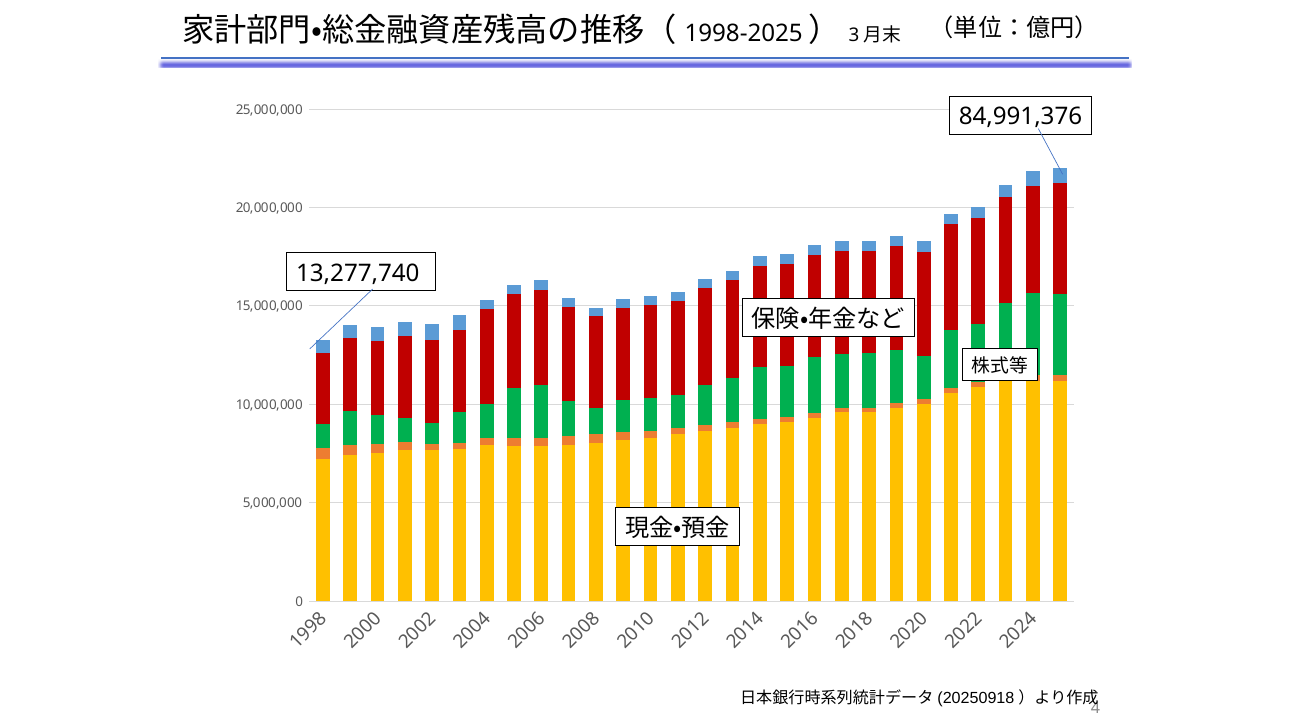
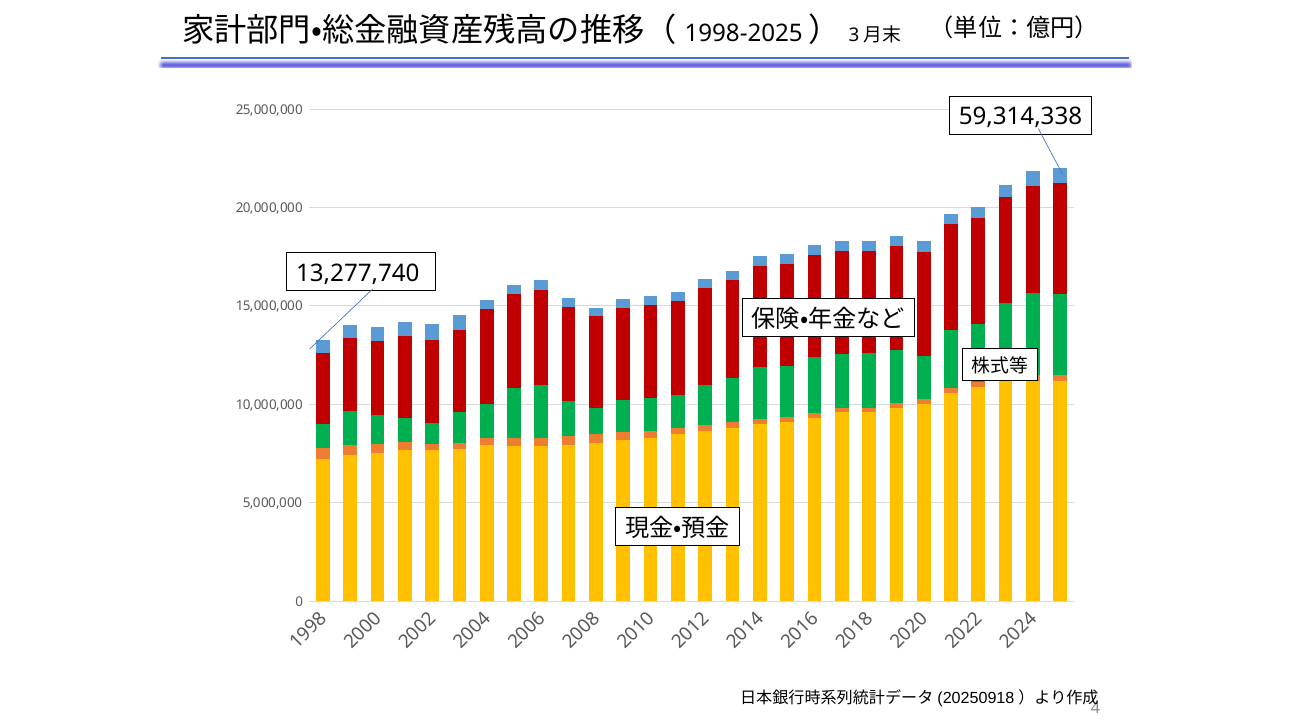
84,991,376: 84,991,376 -> 59,314,338 (1020, 117)
